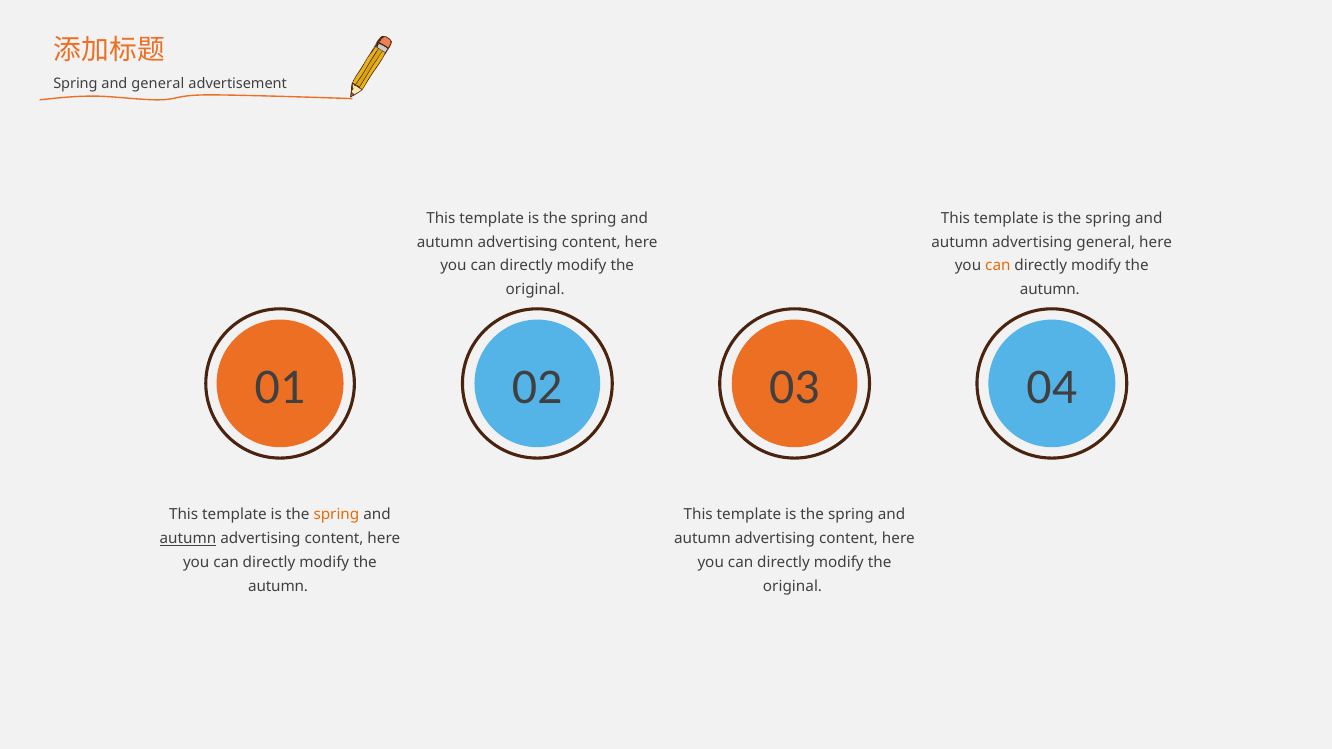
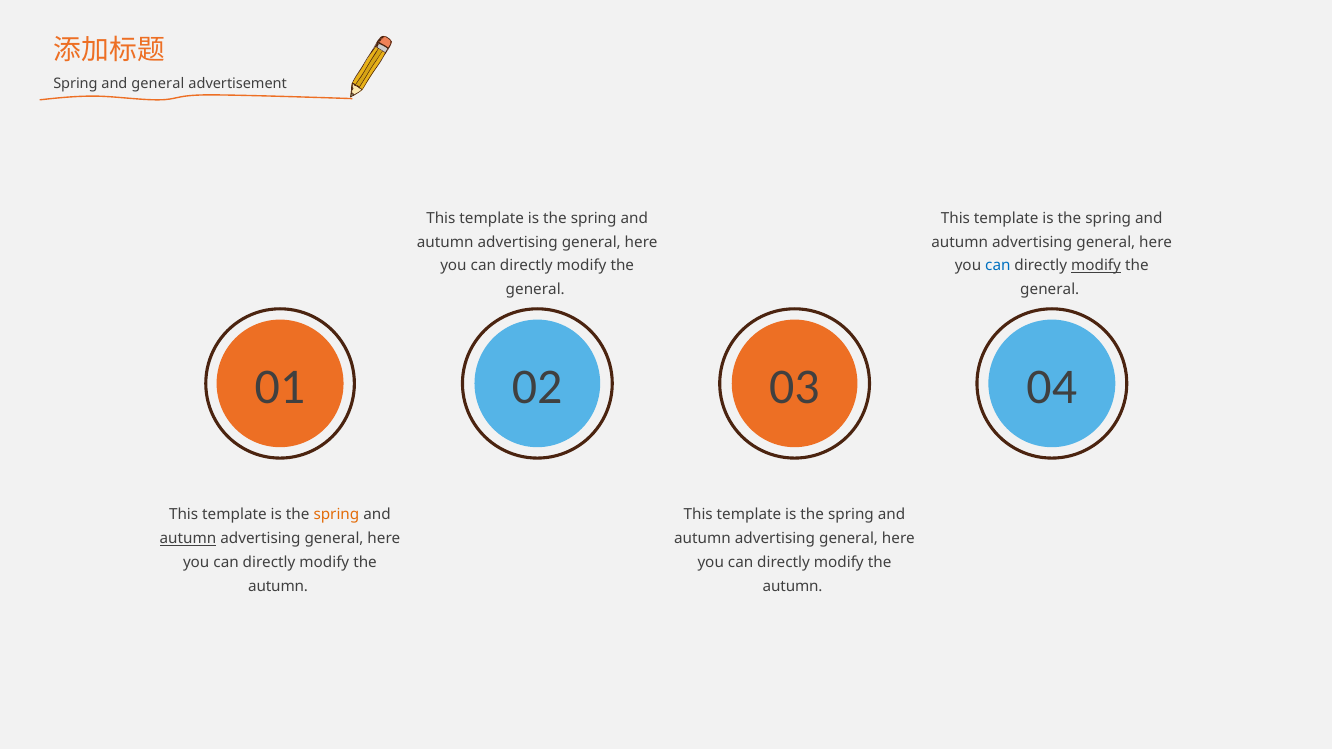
content: content -> general (591, 242)
can colour: orange -> blue (998, 266)
modify underline: none -> present (1096, 266)
original: original -> general (535, 290)
autumn: autumn -> general (1050, 290)
content: content -> general (334, 539)
content: content -> general (849, 539)
original: original -> autumn (793, 586)
